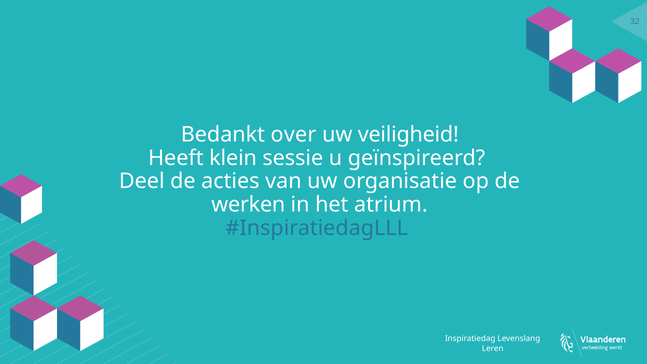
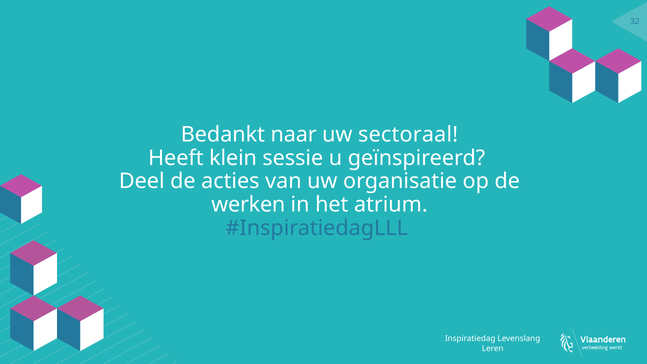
over: over -> naar (294, 135)
veiligheid: veiligheid -> sectoraal (408, 135)
